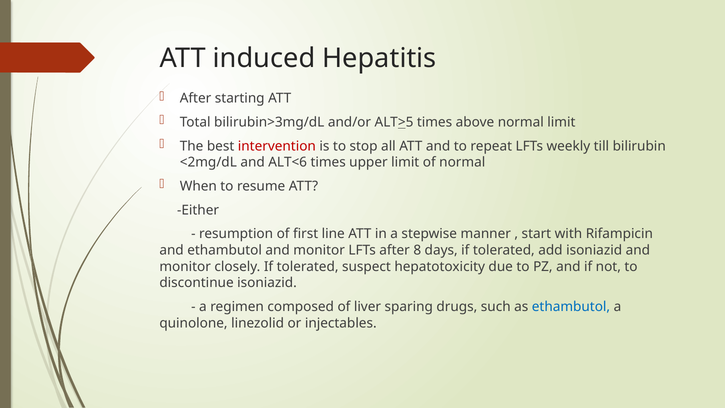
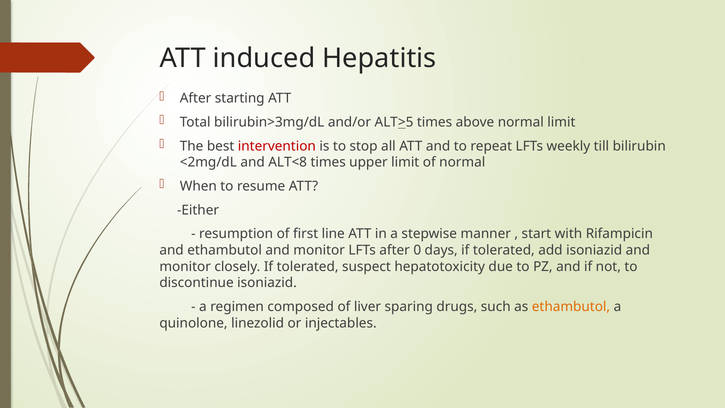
ALT<6: ALT<6 -> ALT<8 (288, 162)
8: 8 -> 0 (417, 250)
ethambutol colour: blue -> orange (571, 307)
